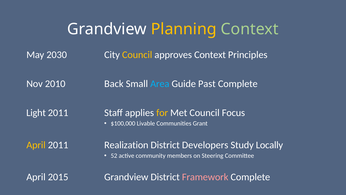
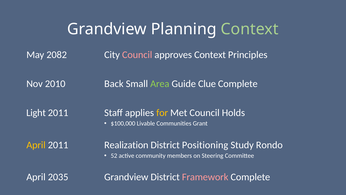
Planning colour: yellow -> white (184, 29)
2030: 2030 -> 2082 (57, 55)
Council colour: yellow -> pink (137, 55)
Area colour: light blue -> light green (160, 84)
Past: Past -> Clue (207, 84)
Focus: Focus -> Holds (233, 113)
Developers: Developers -> Positioning (205, 145)
Locally: Locally -> Rondo (269, 145)
2015: 2015 -> 2035 (58, 177)
